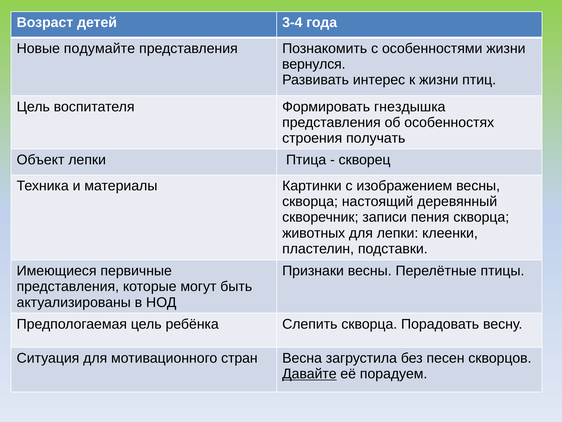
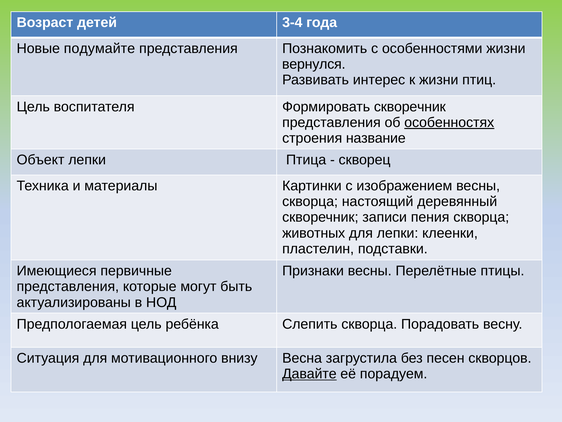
Формировать гнездышка: гнездышка -> скворечник (410, 107)
особенностях underline: none -> present (449, 122)
получать: получать -> название (376, 138)
стран: стран -> внизу (239, 358)
